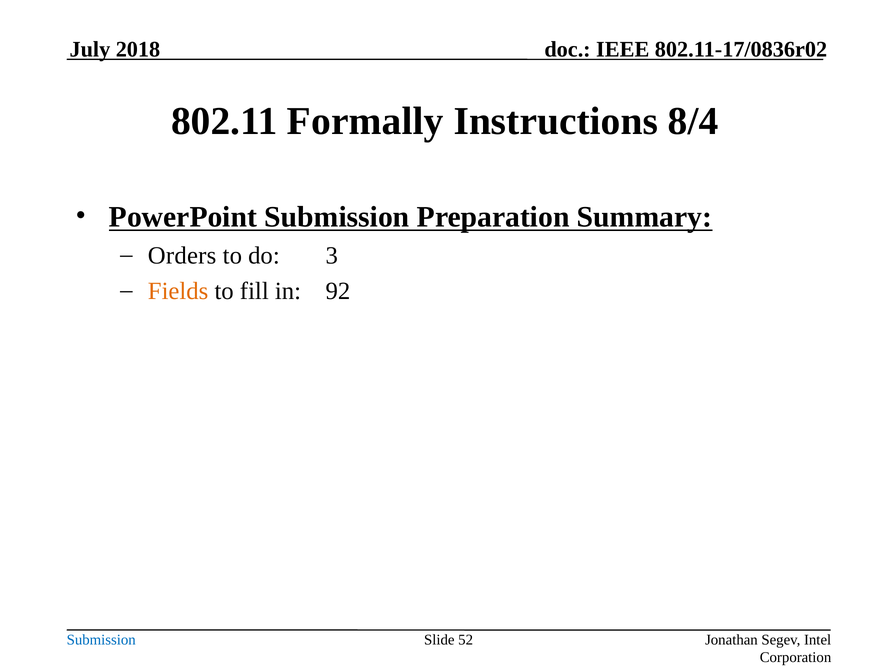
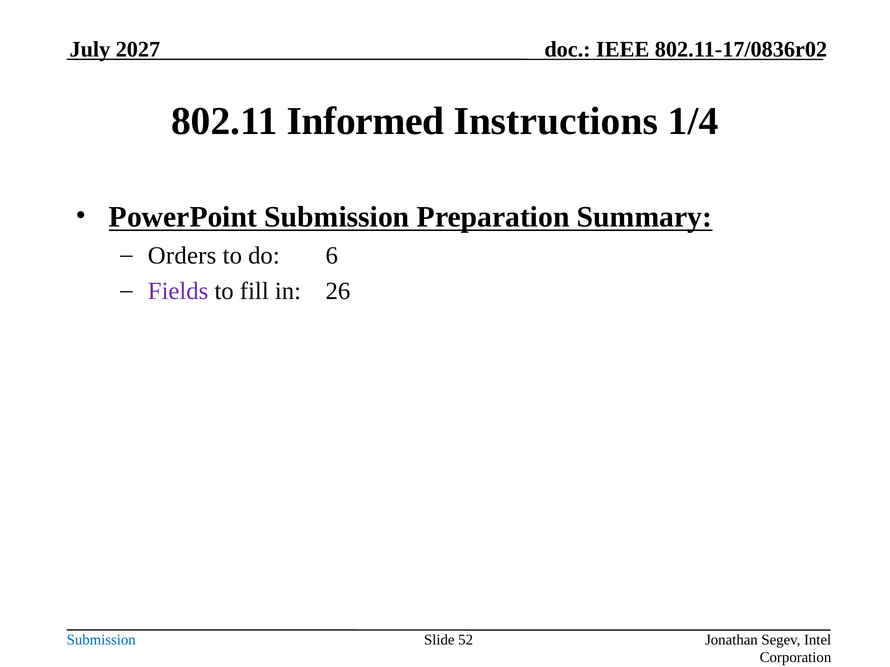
2018: 2018 -> 2027 (138, 49)
Formally: Formally -> Informed (366, 121)
8/4: 8/4 -> 1/4 (693, 121)
3: 3 -> 6 (332, 256)
Fields colour: orange -> purple (178, 291)
92: 92 -> 26 (338, 291)
